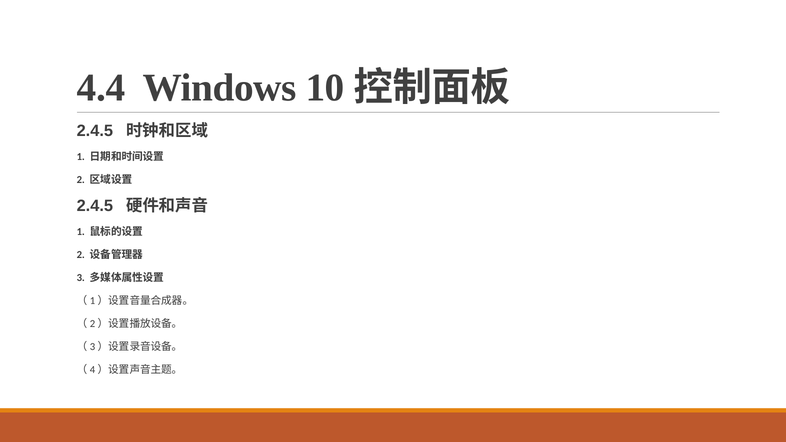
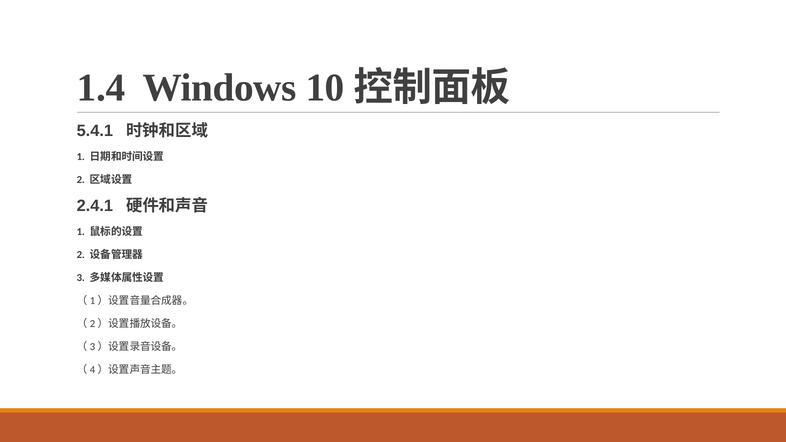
4.4: 4.4 -> 1.4 (101, 88)
2.4.5: 2.4.5 -> 5.4.1 (95, 131)
2.4.5: 2.4.5 -> 2.4.1 (95, 206)
